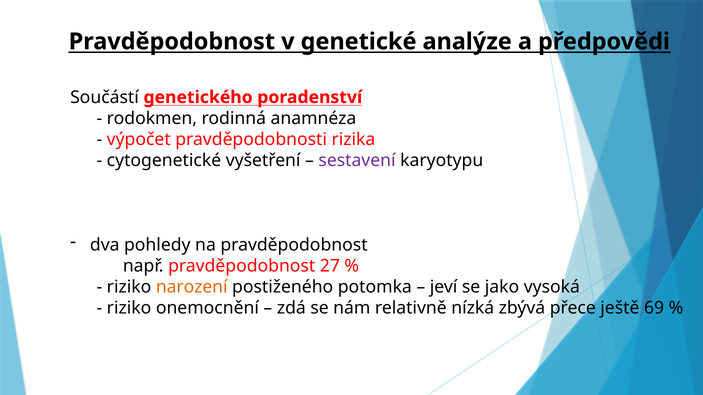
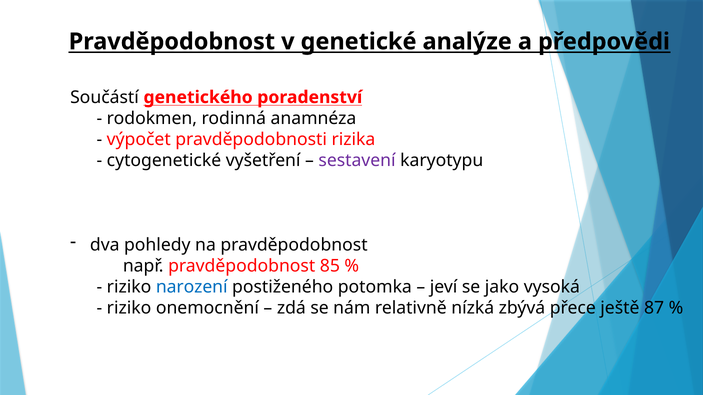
27: 27 -> 85 (330, 266)
narození colour: orange -> blue (192, 287)
69: 69 -> 87 (654, 308)
